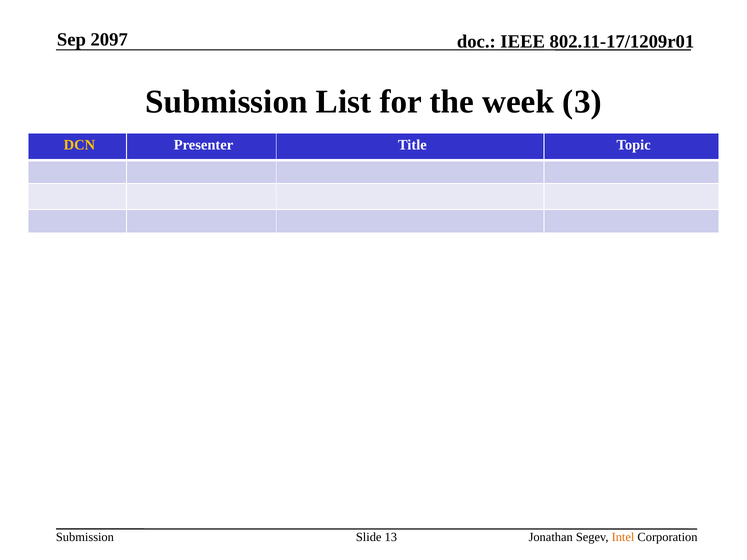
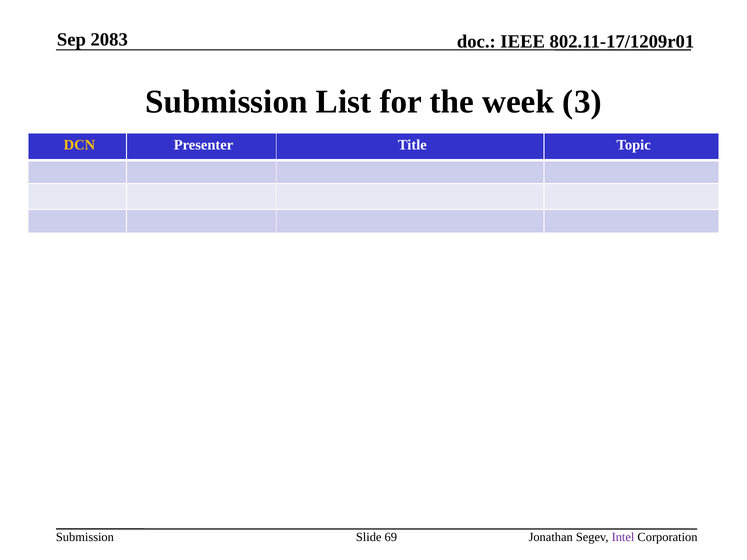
2097: 2097 -> 2083 (109, 40)
13: 13 -> 69 (391, 537)
Intel colour: orange -> purple (623, 537)
